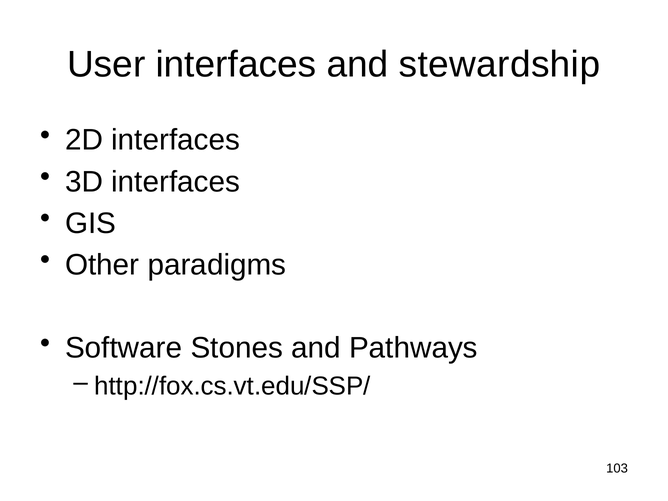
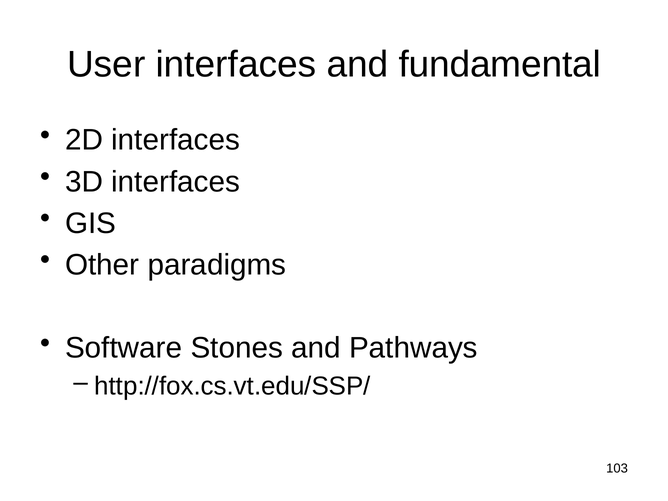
stewardship: stewardship -> fundamental (500, 64)
